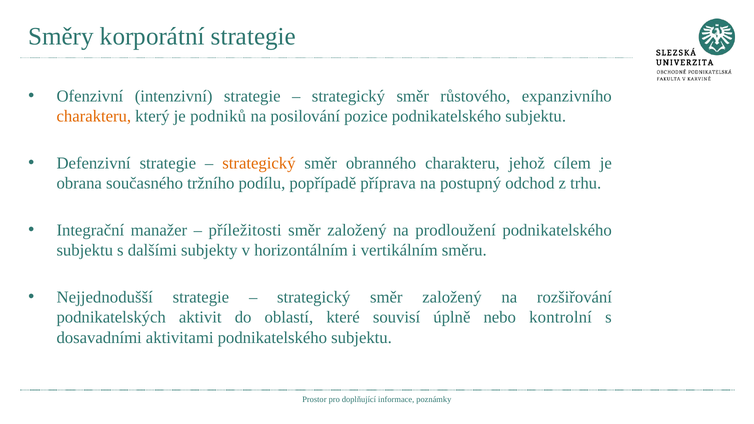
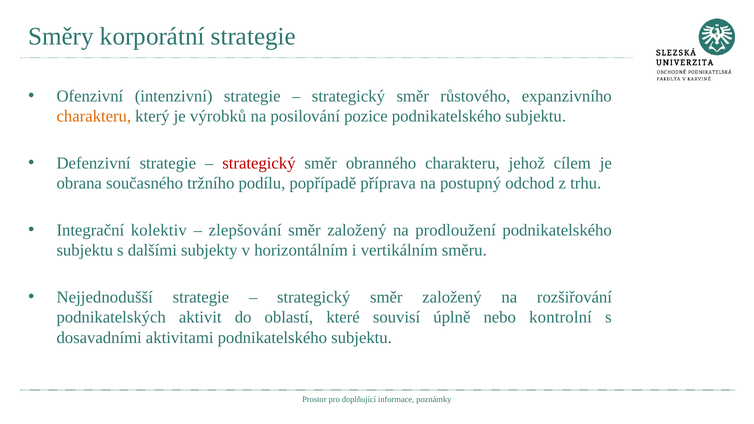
podniků: podniků -> výrobků (218, 117)
strategický colour: orange -> red (259, 163)
manažer: manažer -> kolektiv (159, 230)
příležitosti: příležitosti -> zlepšování (245, 230)
